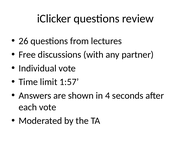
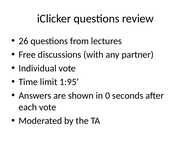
1:57: 1:57 -> 1:95 (69, 82)
4: 4 -> 0 (108, 95)
